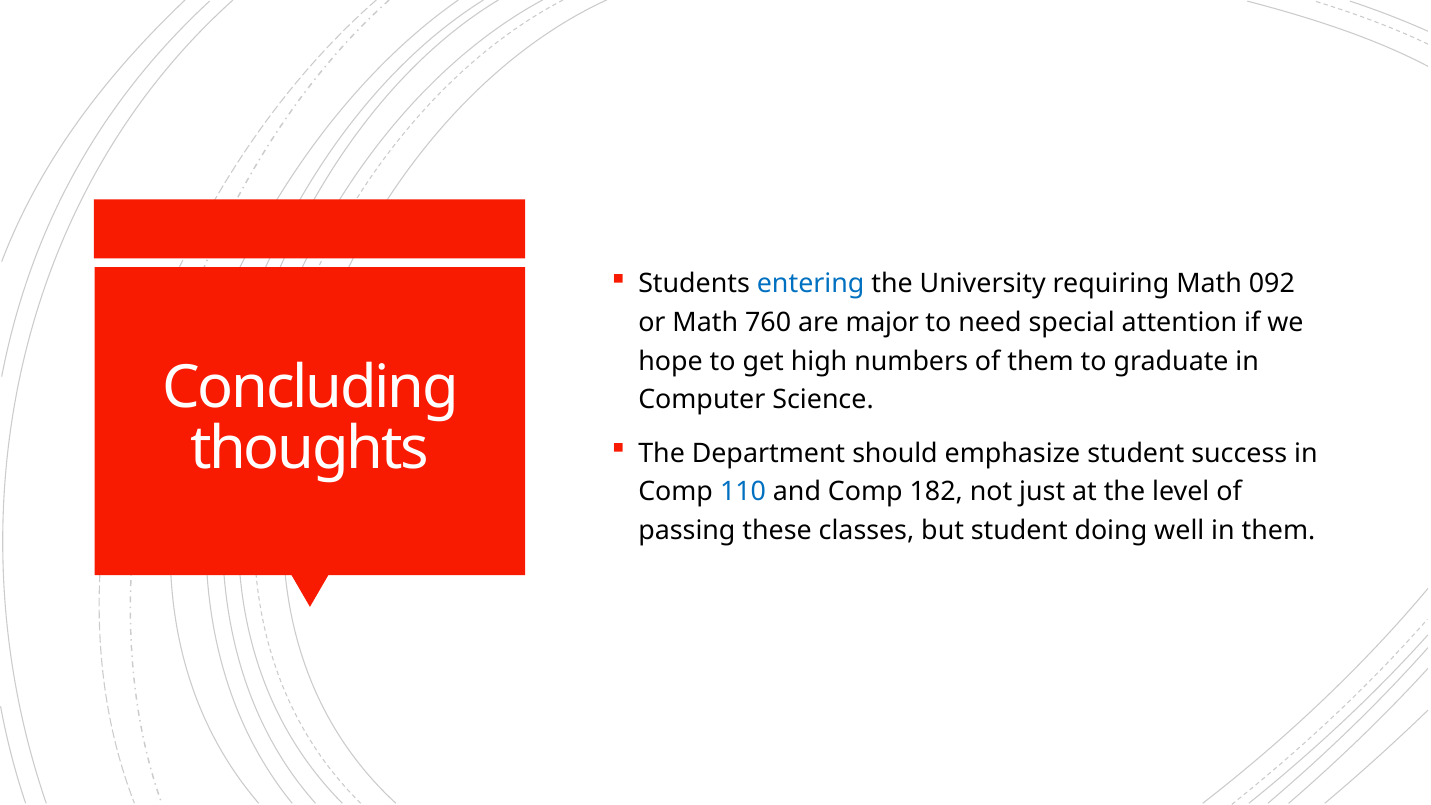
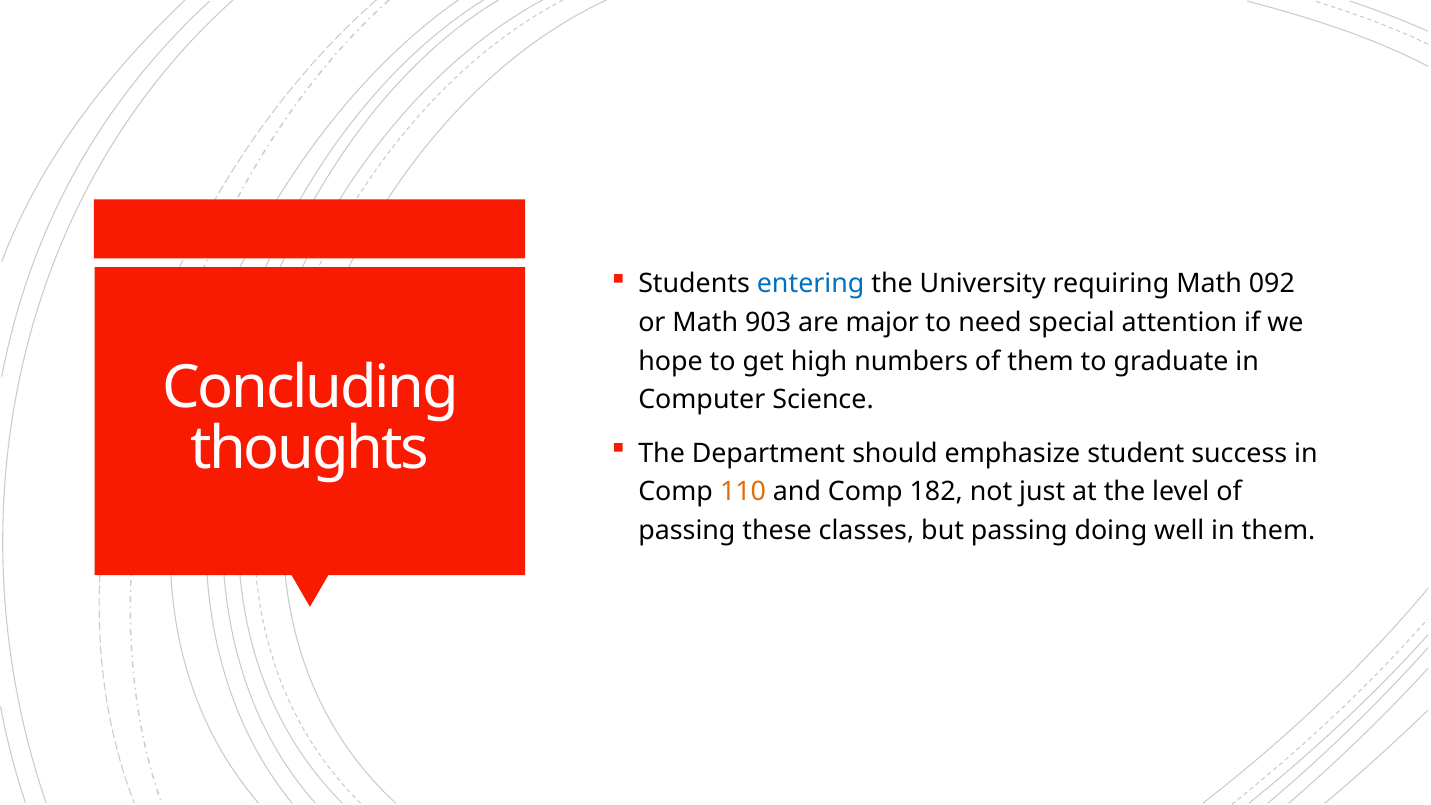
760: 760 -> 903 (768, 323)
110 colour: blue -> orange (743, 492)
but student: student -> passing (1019, 531)
